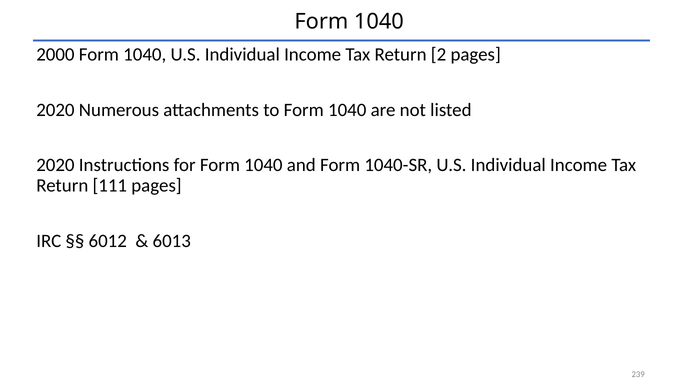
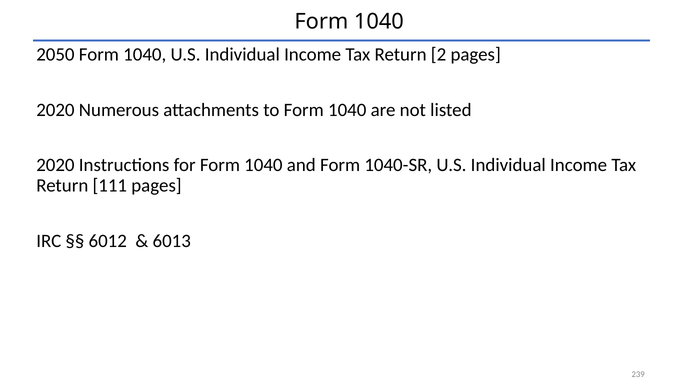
2000: 2000 -> 2050 (55, 55)
